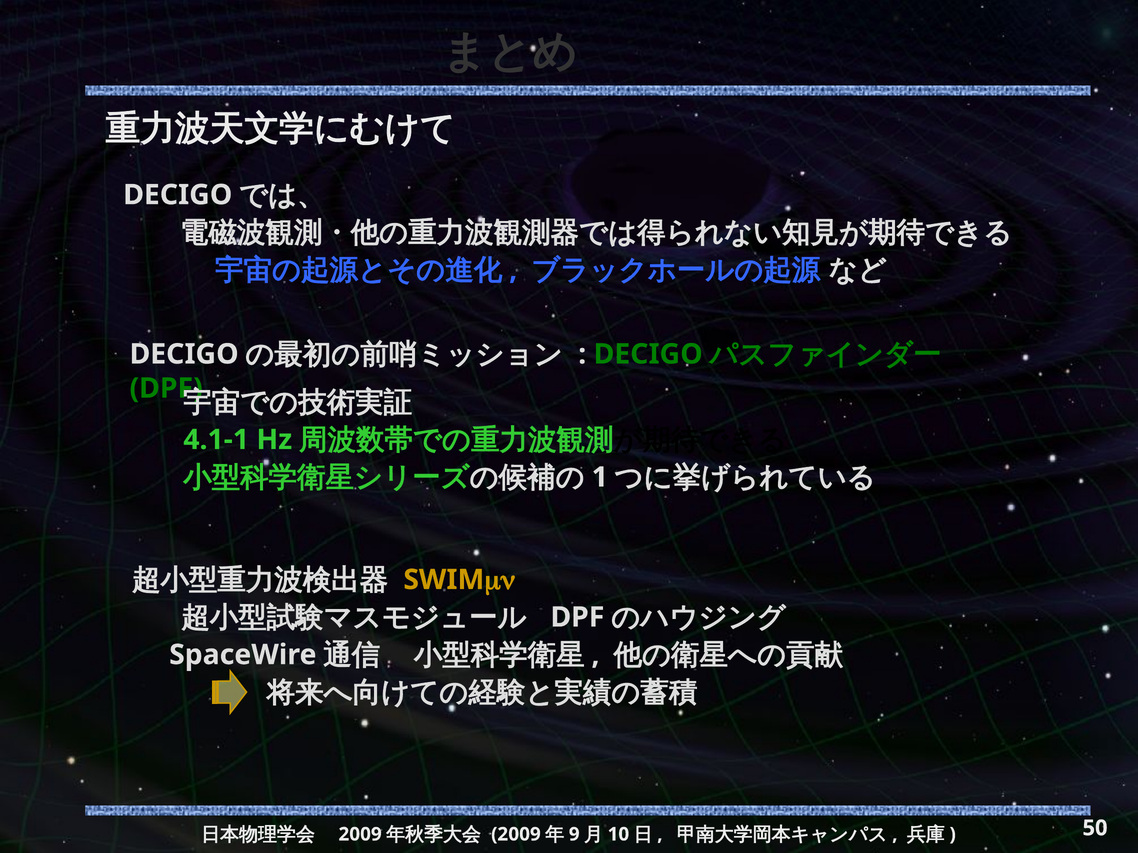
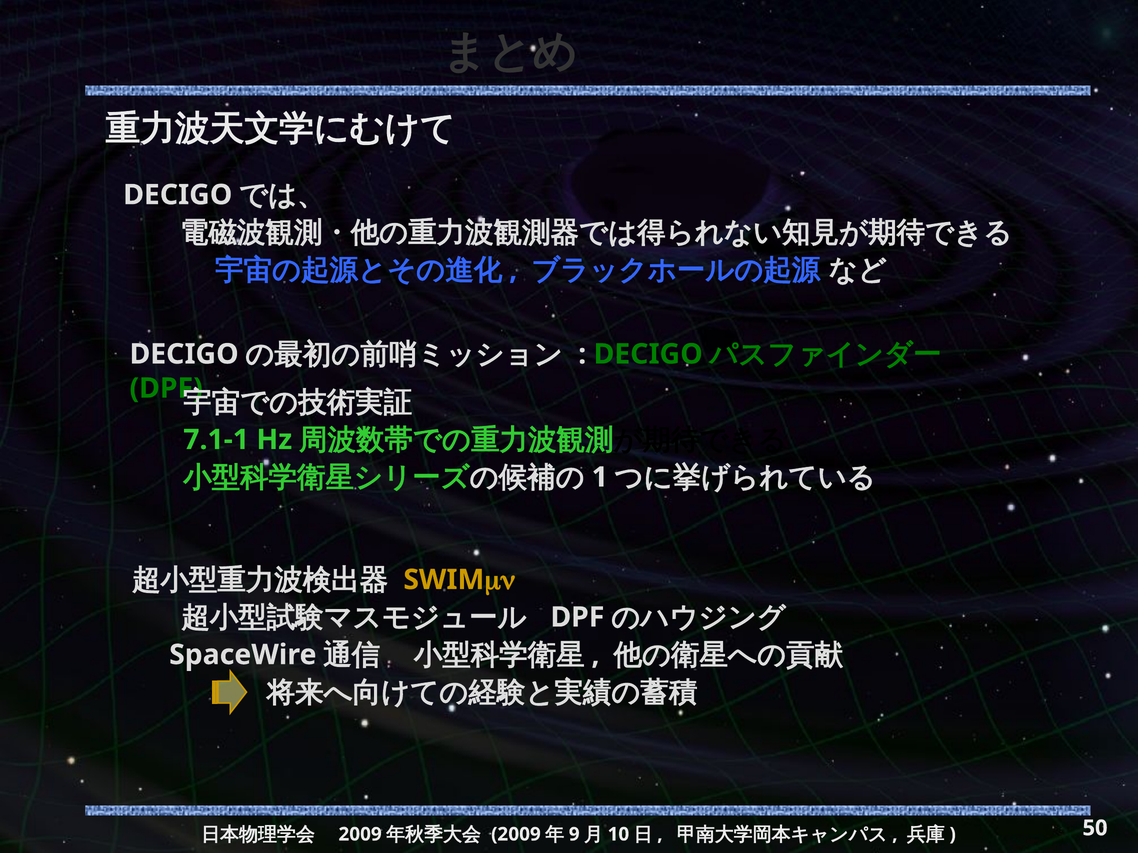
4.1-1: 4.1-1 -> 7.1-1 (216, 440)
